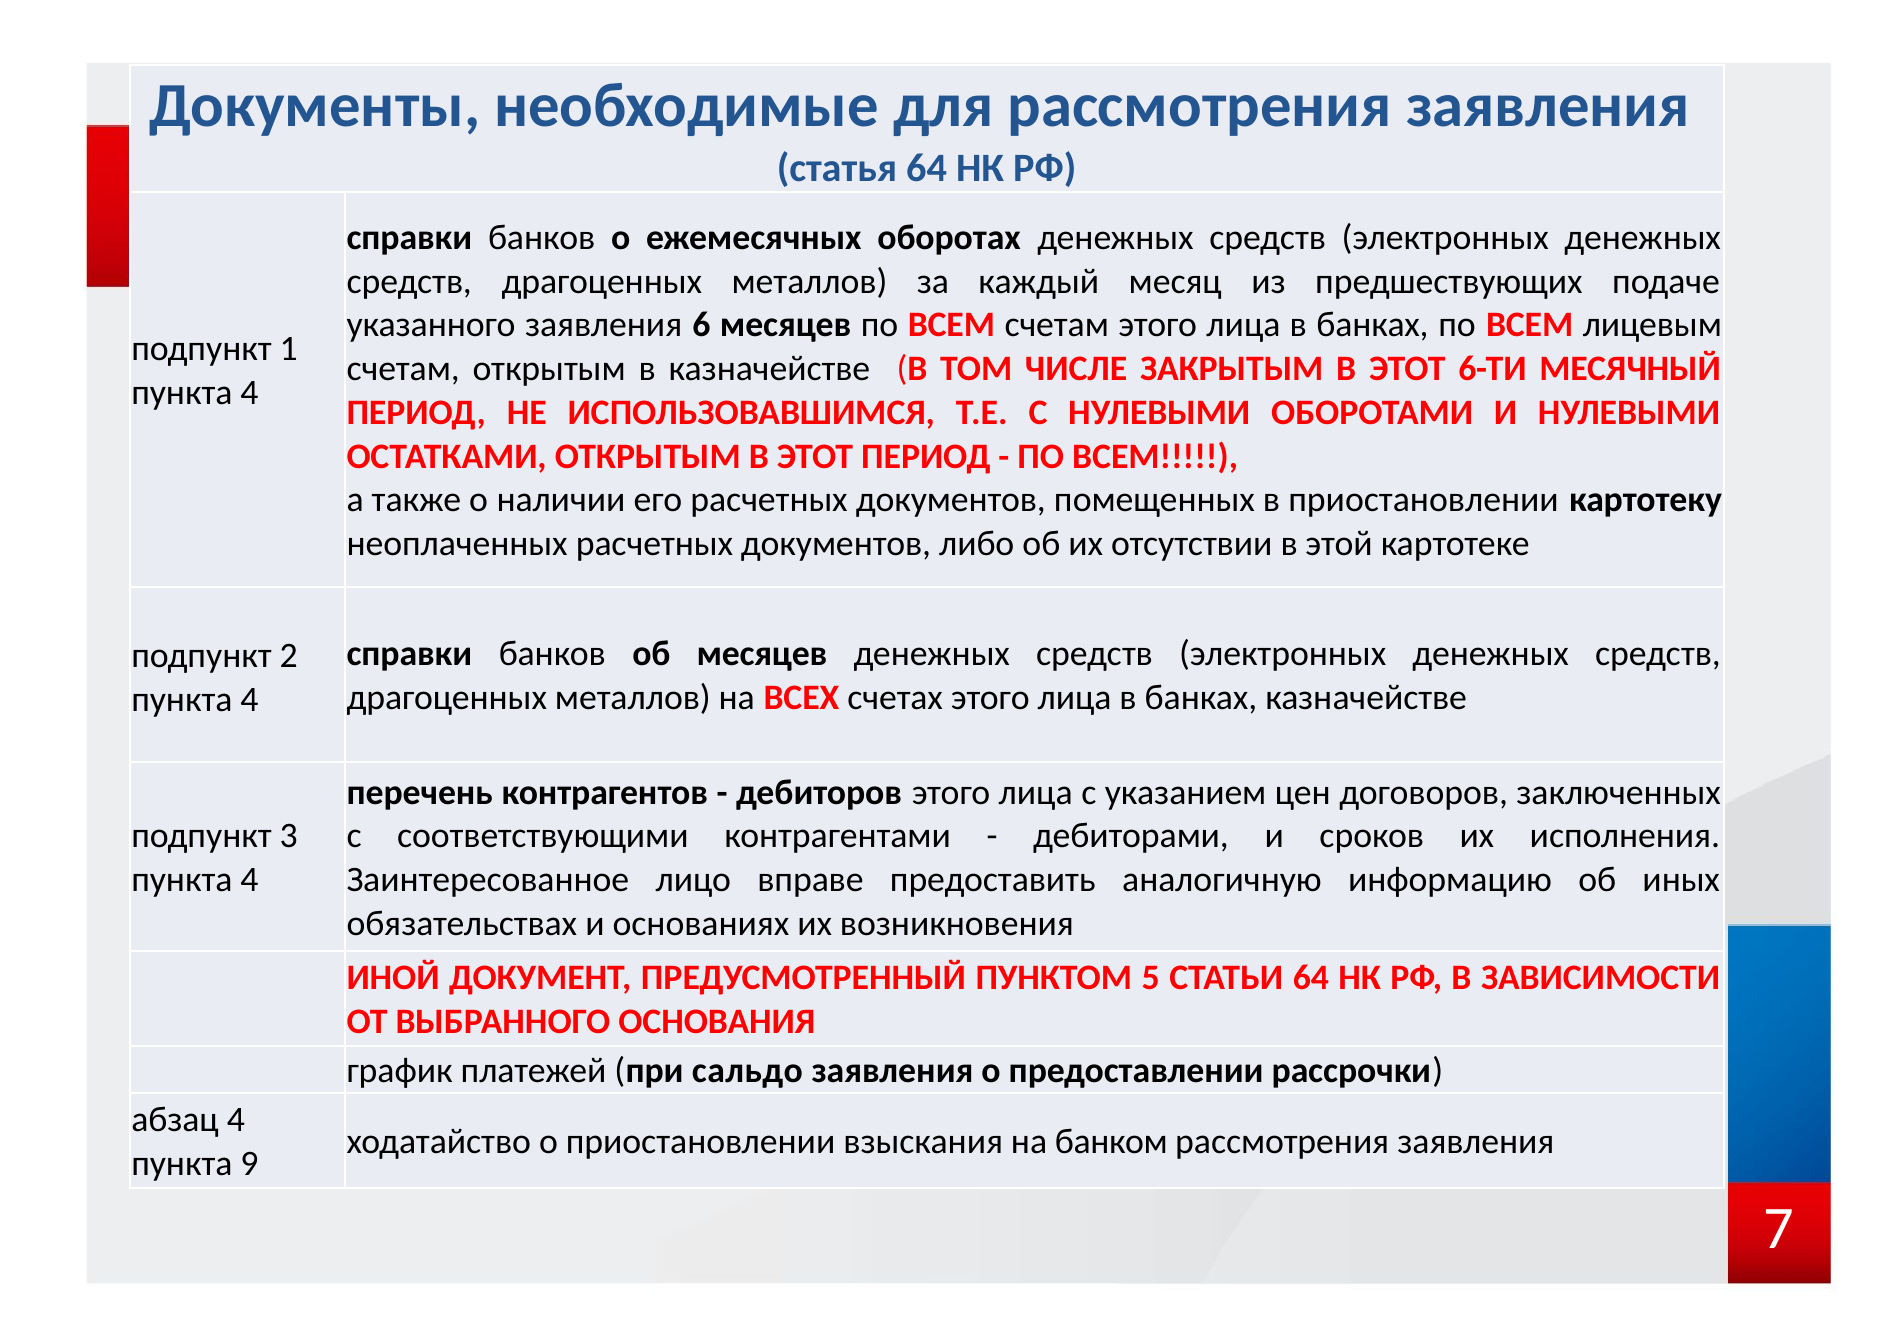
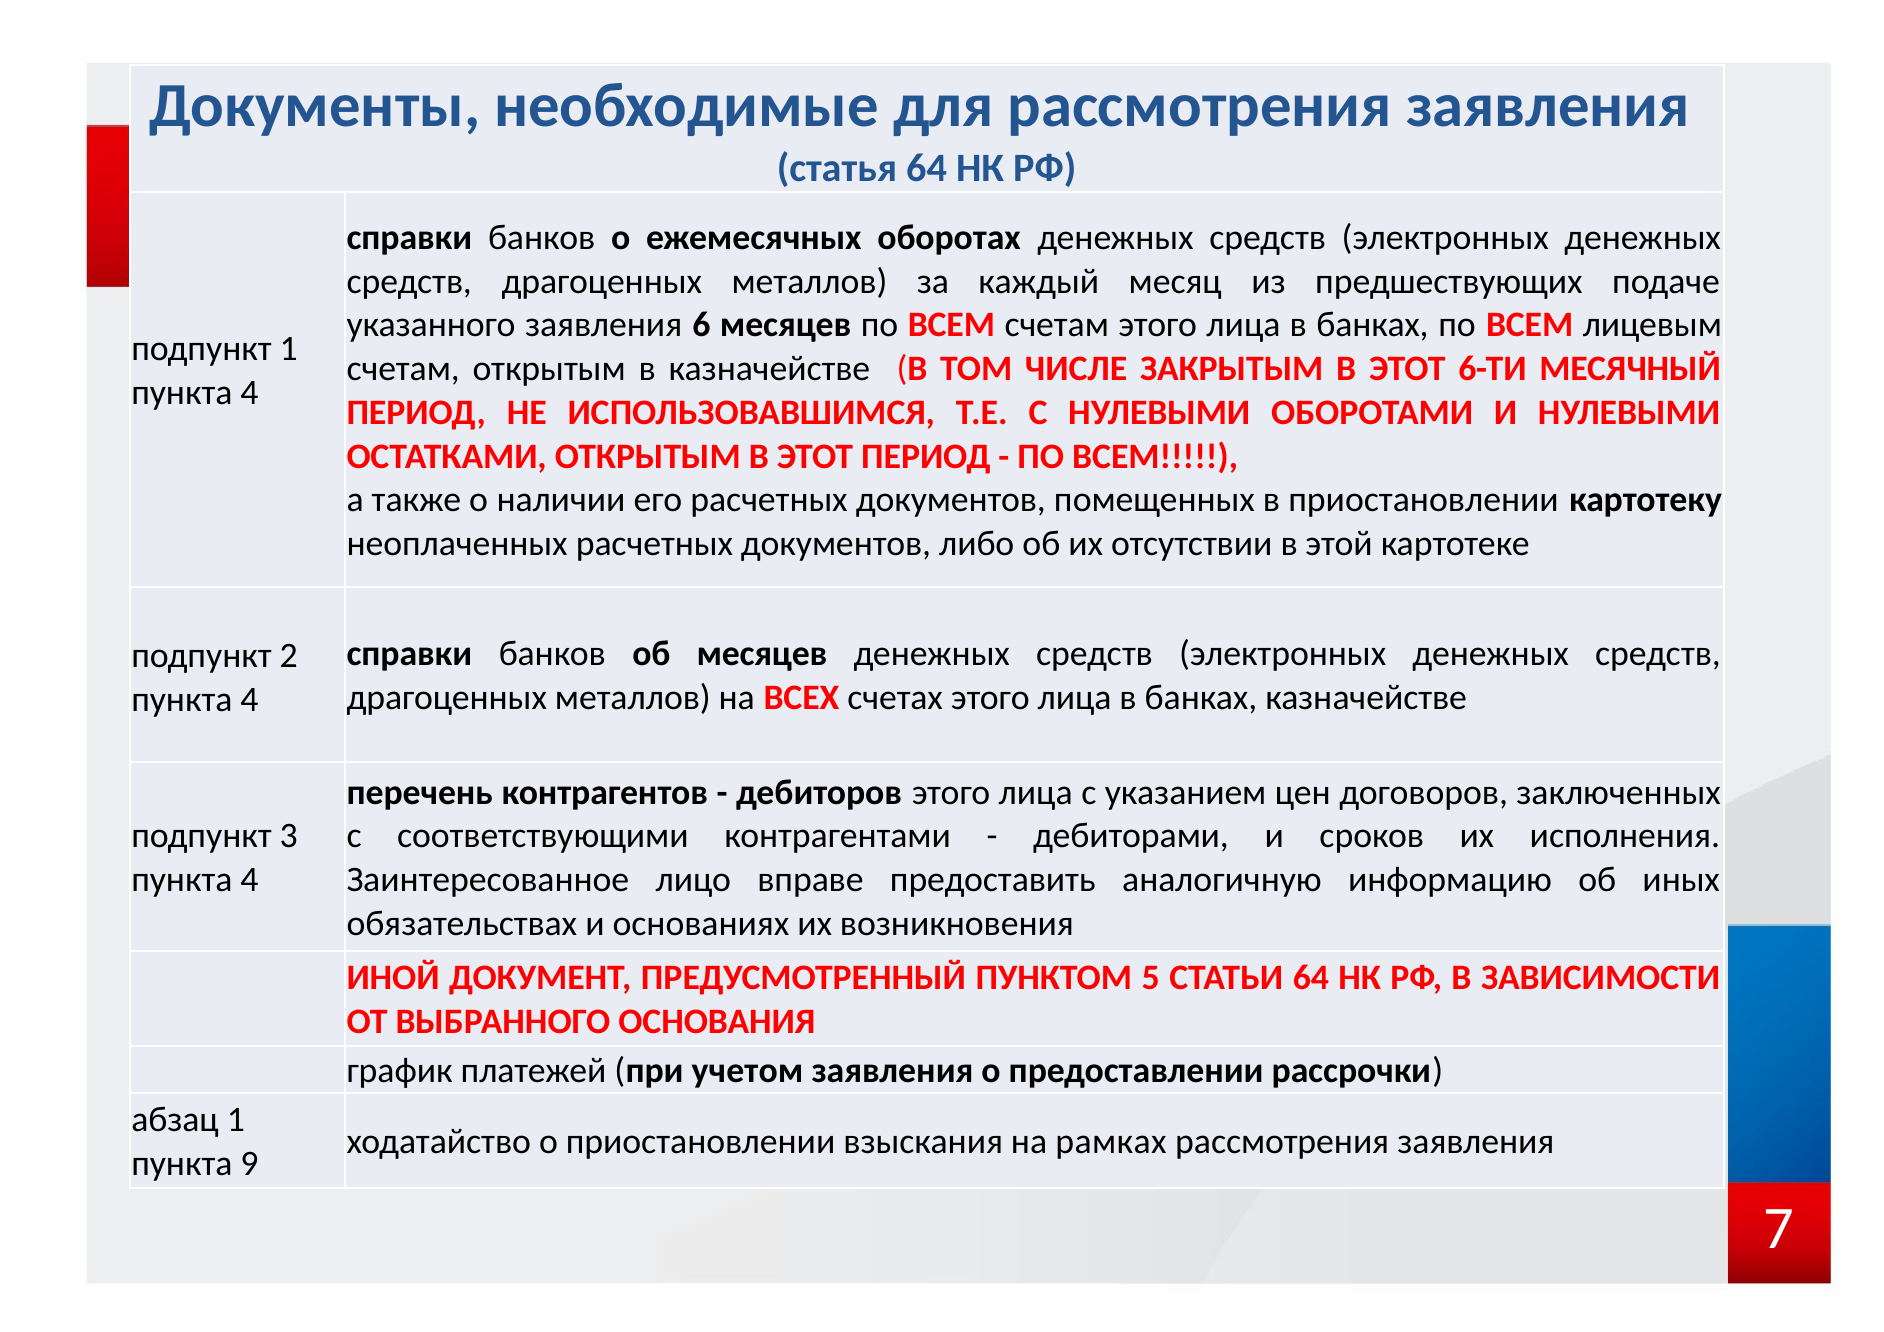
сальдо: сальдо -> учетом (747, 1071)
абзац 4: 4 -> 1 (236, 1120)
банком: банком -> рамках (1111, 1142)
